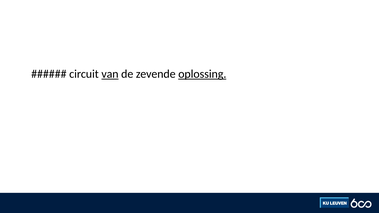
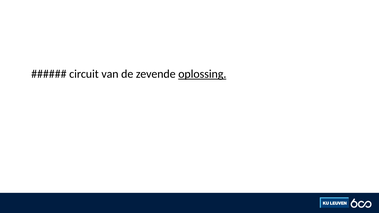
van underline: present -> none (110, 74)
